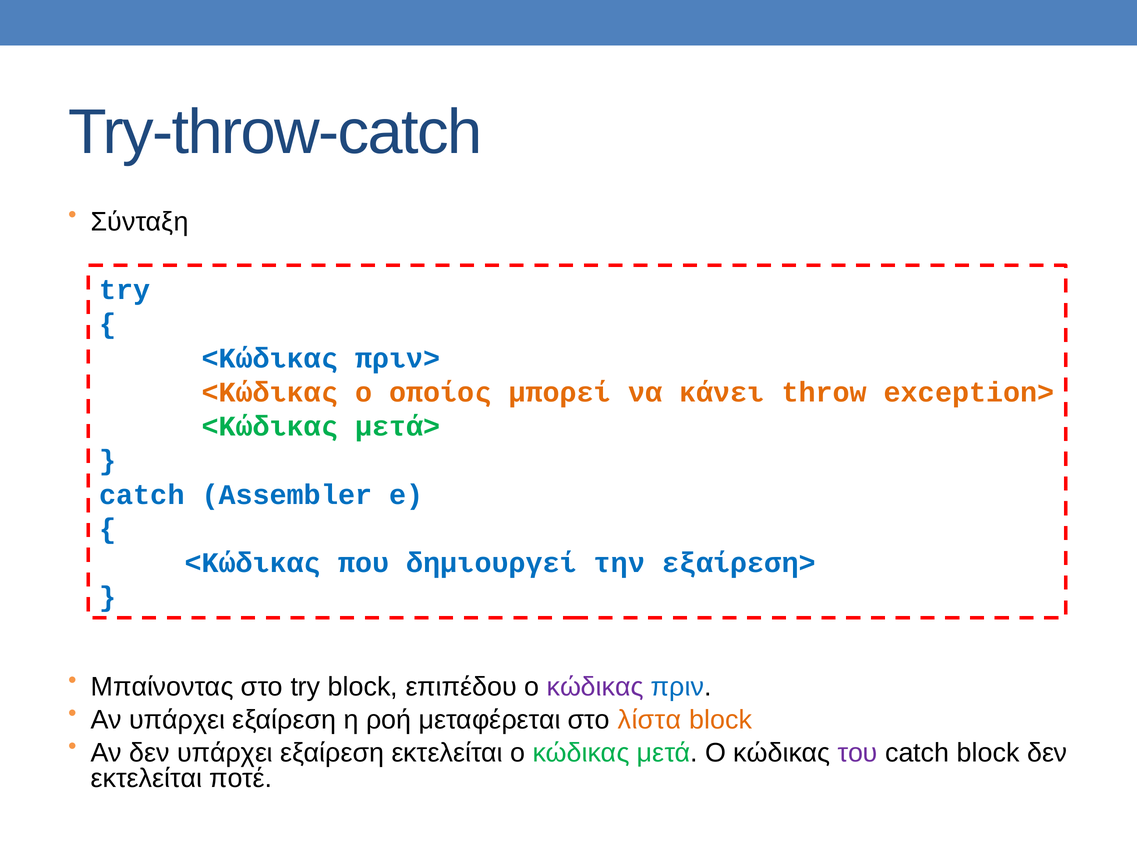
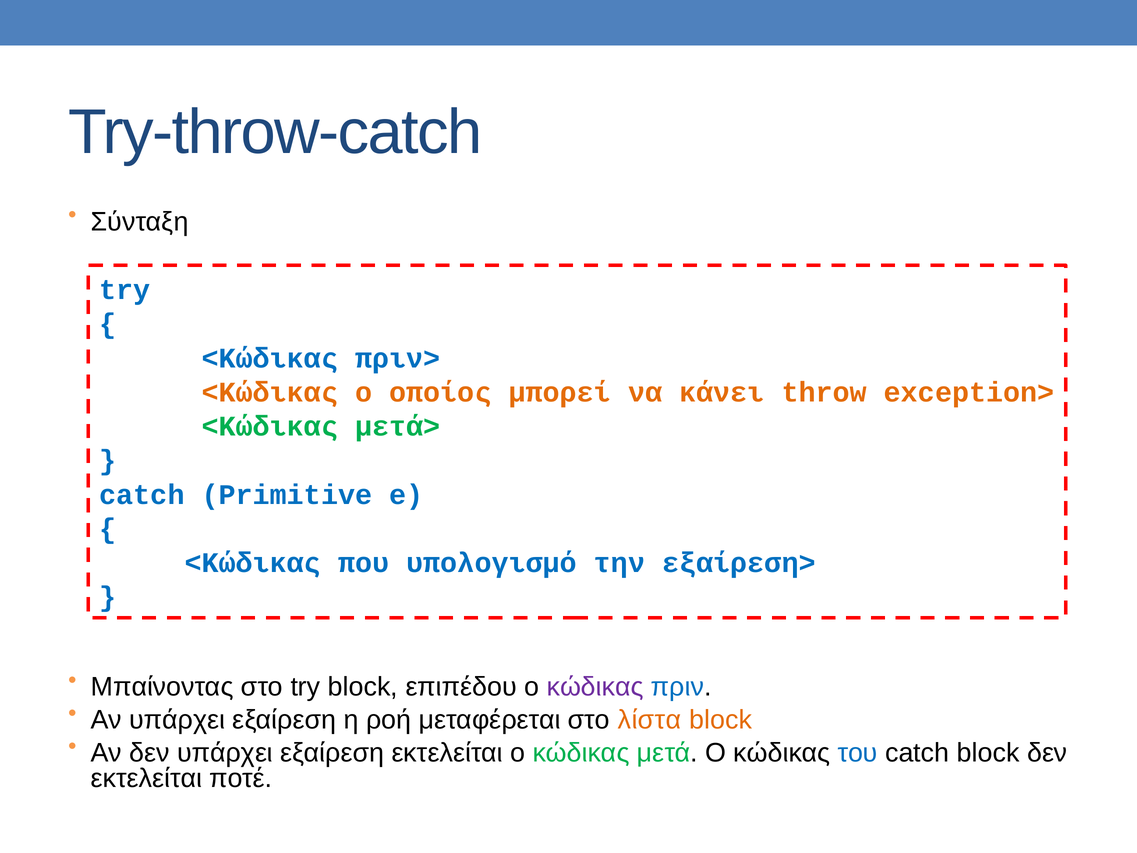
Assembler: Assembler -> Primitive (287, 494)
δημιουργεί: δημιουργεί -> υπολογισμό (492, 563)
του colour: purple -> blue (858, 752)
